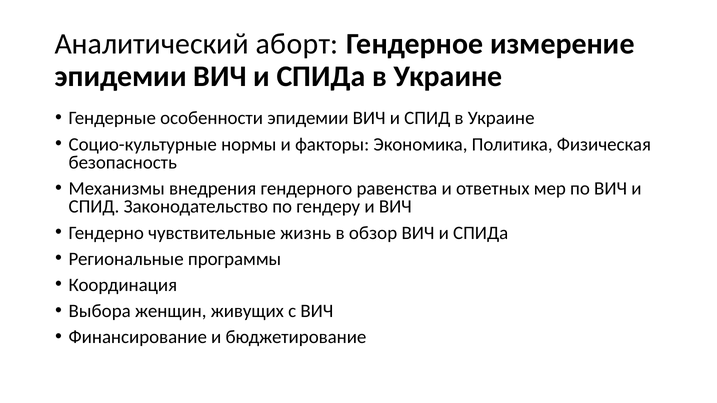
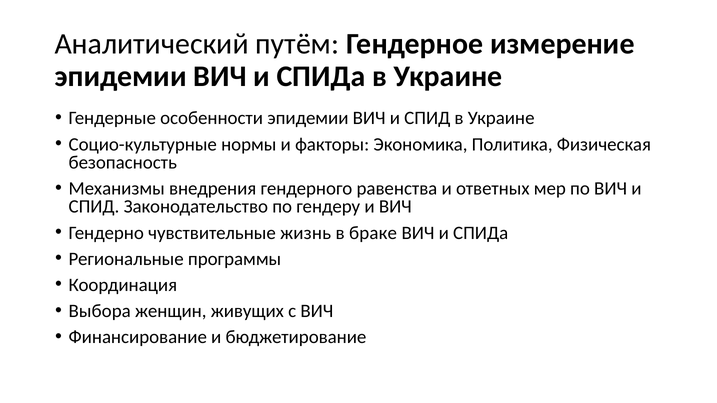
аборт: аборт -> путём (297, 44)
обзор: обзор -> браке (373, 233)
